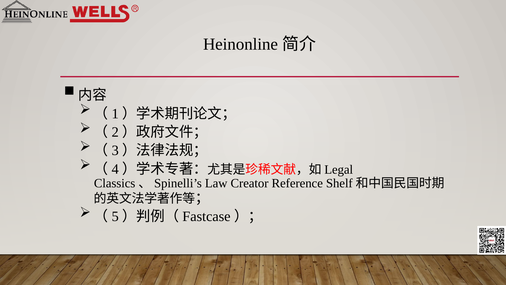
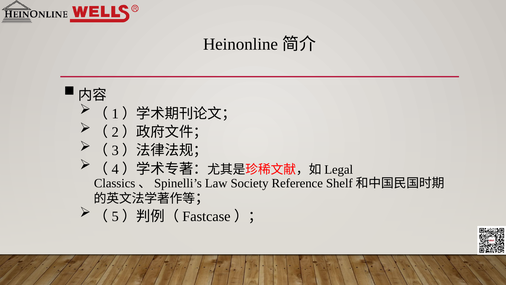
Creator: Creator -> Society (250, 183)
